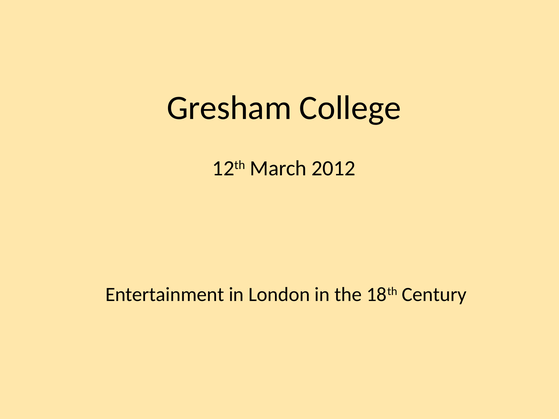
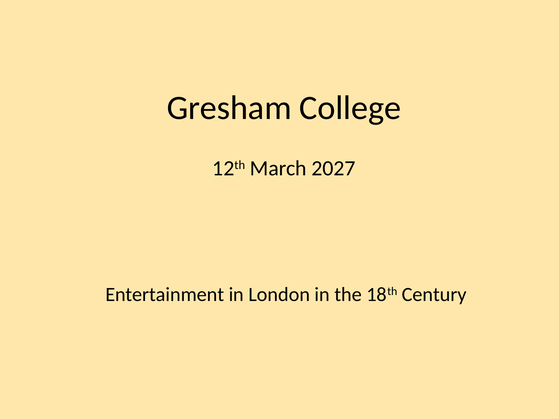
2012: 2012 -> 2027 (334, 169)
